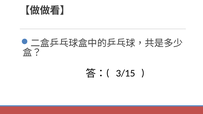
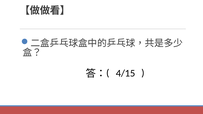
3/15: 3/15 -> 4/15 (126, 73)
